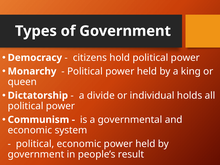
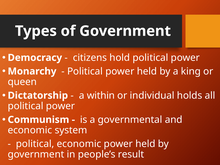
divide: divide -> within (101, 95)
